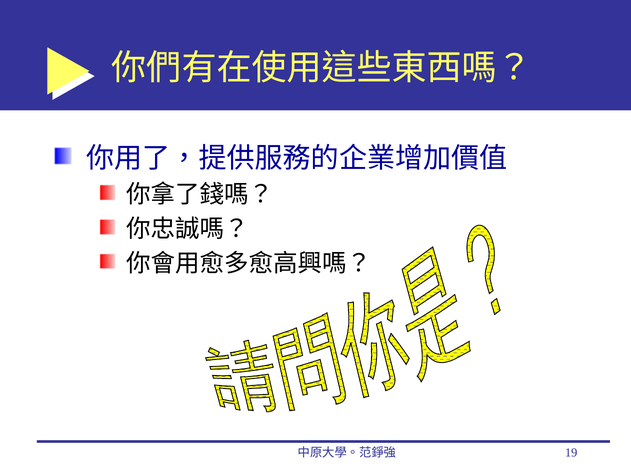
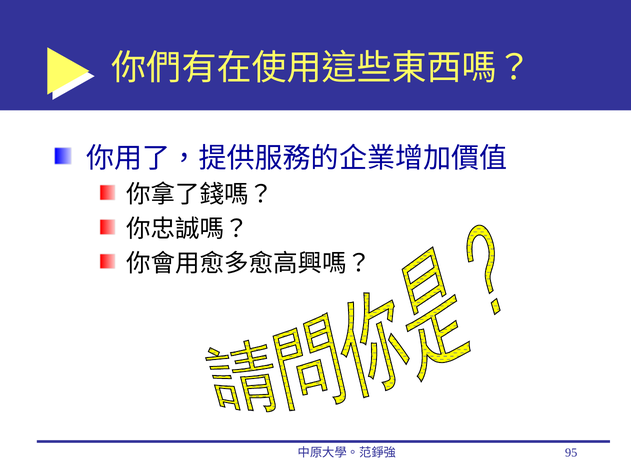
19: 19 -> 95 (571, 453)
